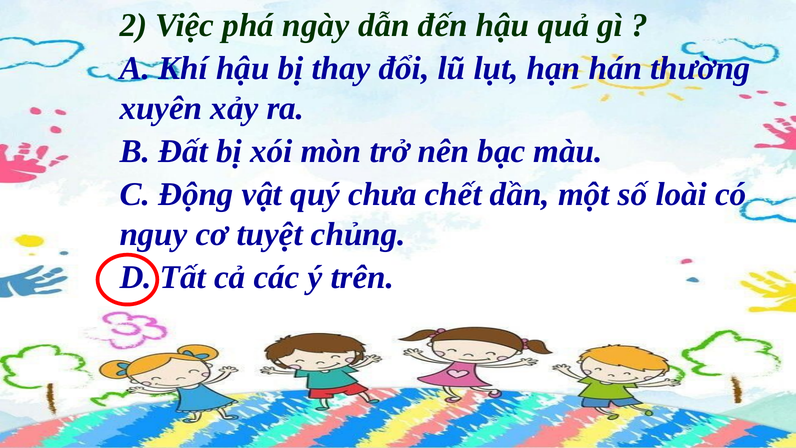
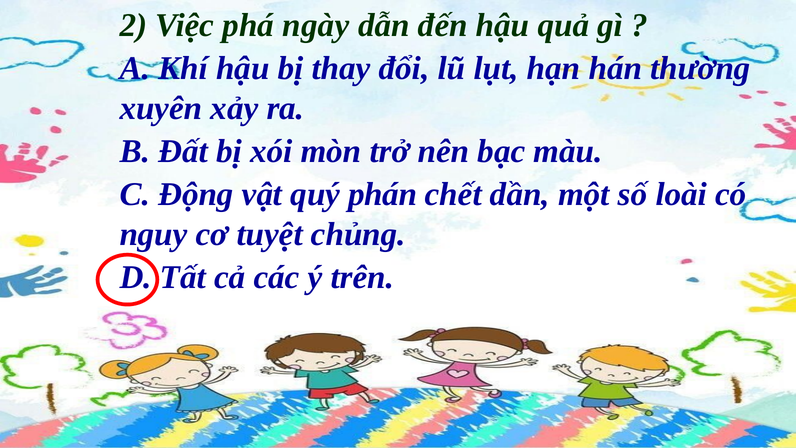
chưa: chưa -> phán (383, 194)
